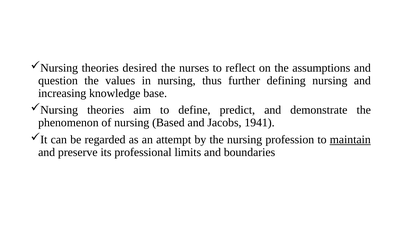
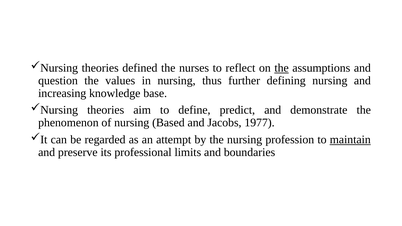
desired: desired -> defined (140, 68)
the underline: none -> present (282, 68)
1941: 1941 -> 1977 (260, 123)
